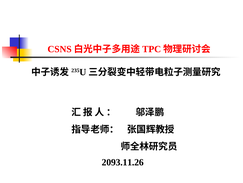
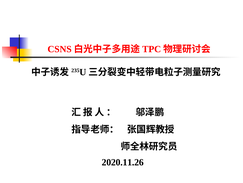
2093.11.26: 2093.11.26 -> 2020.11.26 (123, 162)
